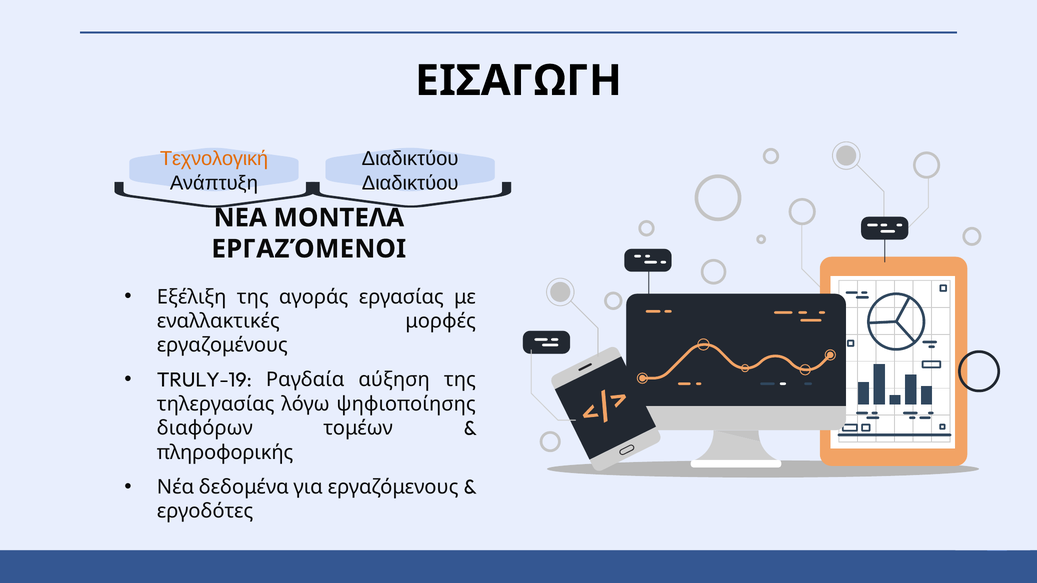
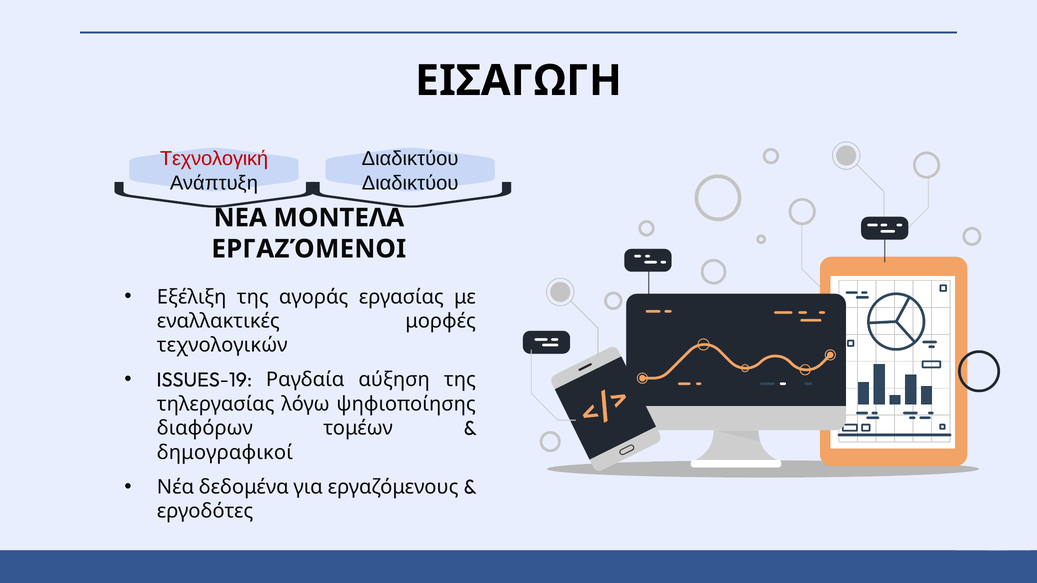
Τεχνολογική colour: orange -> red (214, 159)
εργαζομένους: εργαζομένους -> τεχνολογικών (222, 345)
TRULY-19: TRULY-19 -> ISSUES-19 (204, 380)
πληροφορικής: πληροφορικής -> δημογραφικοί (225, 453)
